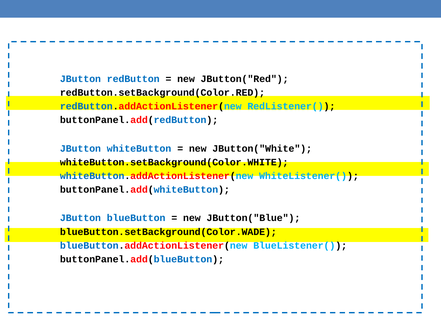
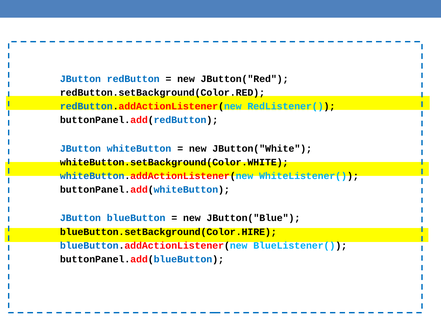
blueButton.setBackground(Color.WADE: blueButton.setBackground(Color.WADE -> blueButton.setBackground(Color.HIRE (168, 232)
